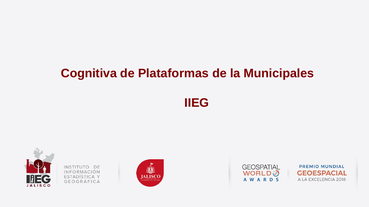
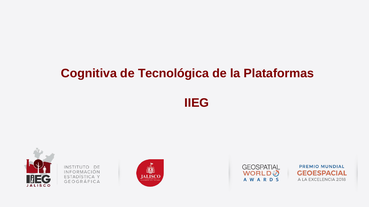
Plataformas: Plataformas -> Tecnológica (173, 74)
Municipales: Municipales -> Plataformas (279, 74)
